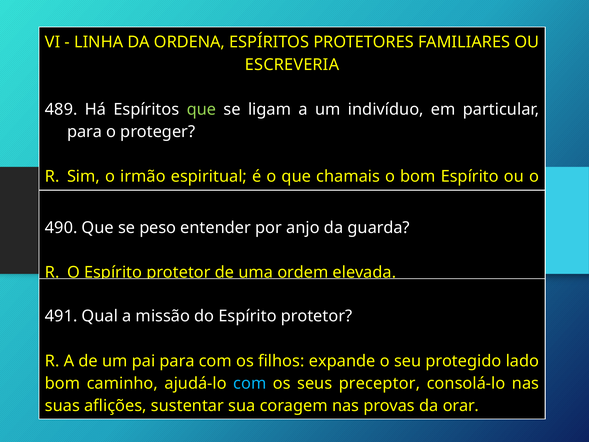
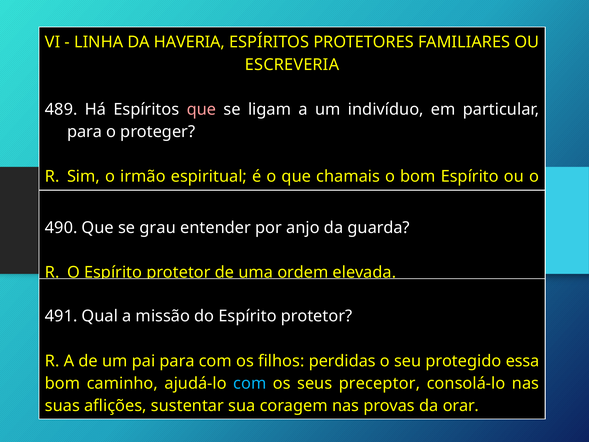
ORDENA: ORDENA -> HAVERIA (189, 42)
que colour: light green -> pink (201, 109)
peso: peso -> grau (158, 228)
expande: expande -> perdidas (342, 361)
lado: lado -> essa (523, 361)
